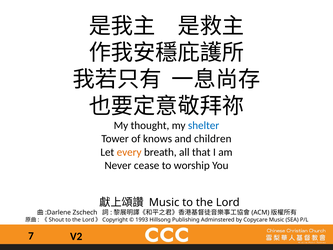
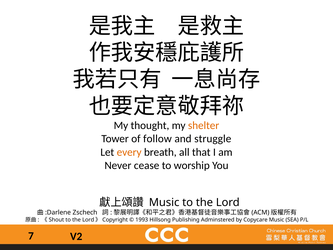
shelter colour: blue -> orange (204, 125)
knows: knows -> follow (157, 139)
children: children -> struggle (213, 139)
